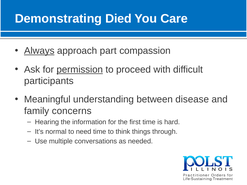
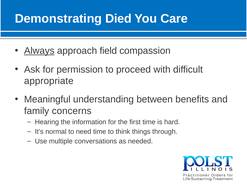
part: part -> field (108, 51)
permission underline: present -> none (80, 70)
participants: participants -> appropriate (49, 81)
disease: disease -> benefits (192, 100)
